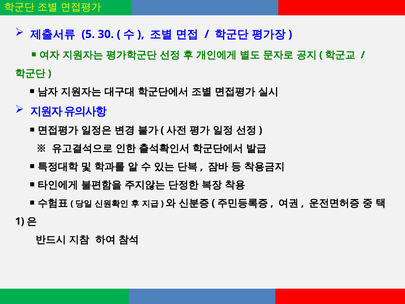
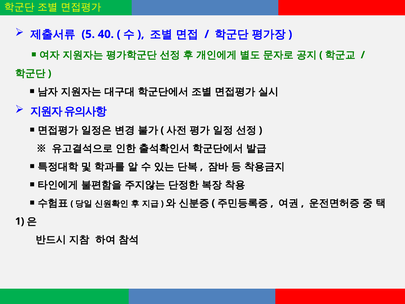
30: 30 -> 40 (106, 34)
